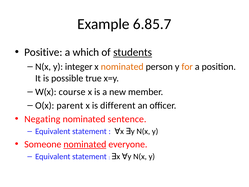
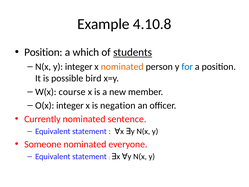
6.85.7: 6.85.7 -> 4.10.8 (152, 24)
Positive: Positive -> Position (43, 52)
for colour: orange -> blue (187, 67)
true: true -> bird (93, 78)
O(x parent: parent -> integer (70, 105)
different: different -> negation (118, 105)
Negating: Negating -> Currently (42, 119)
nominated underline: present -> none (85, 144)
